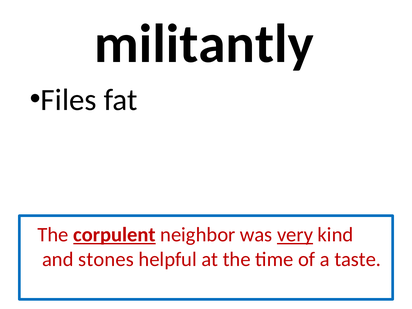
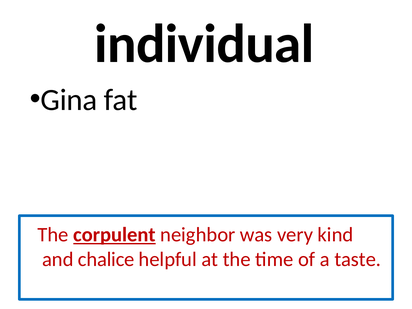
militantly: militantly -> individual (204, 44)
Files: Files -> Gina (69, 100)
very underline: present -> none (295, 235)
stones: stones -> chalice (106, 259)
